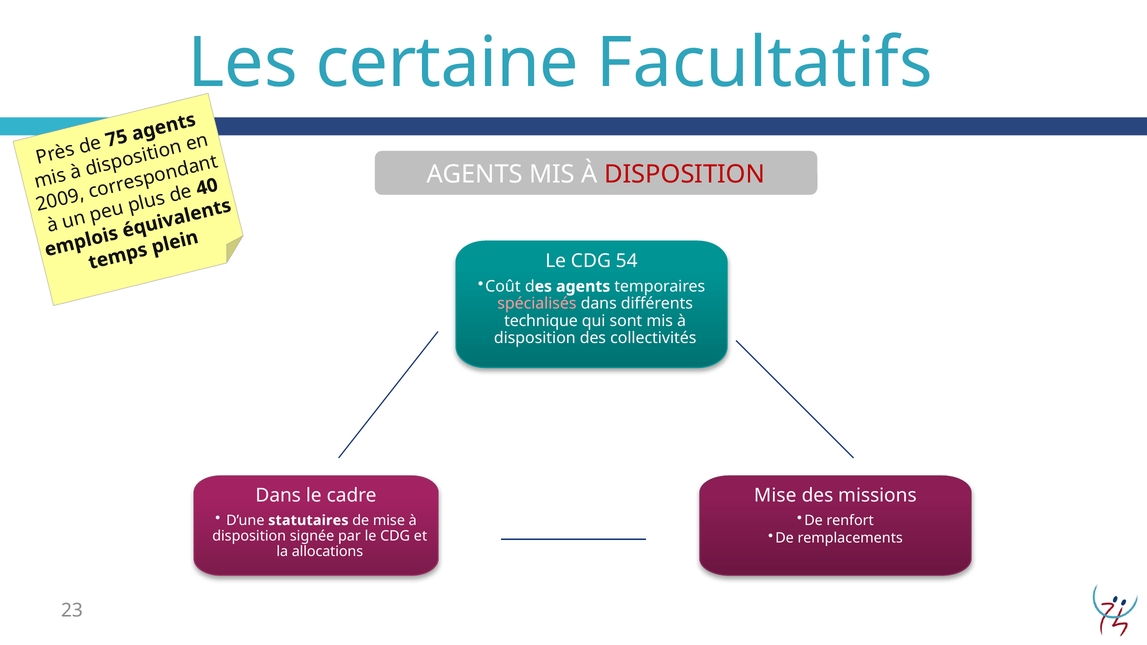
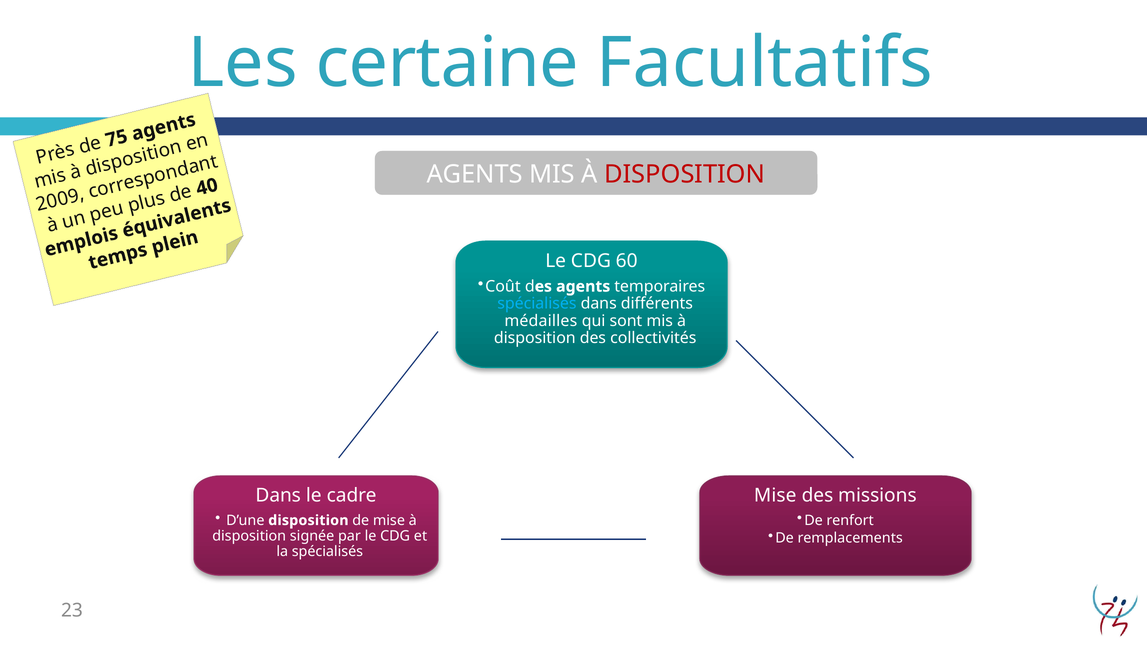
54: 54 -> 60 (627, 261)
spécialisés colour: pink -> light blue (537, 304)
technique: technique -> médailles (541, 321)
D’une statutaires: statutaires -> disposition (308, 521)
la allocations: allocations -> spécialisés (327, 552)
